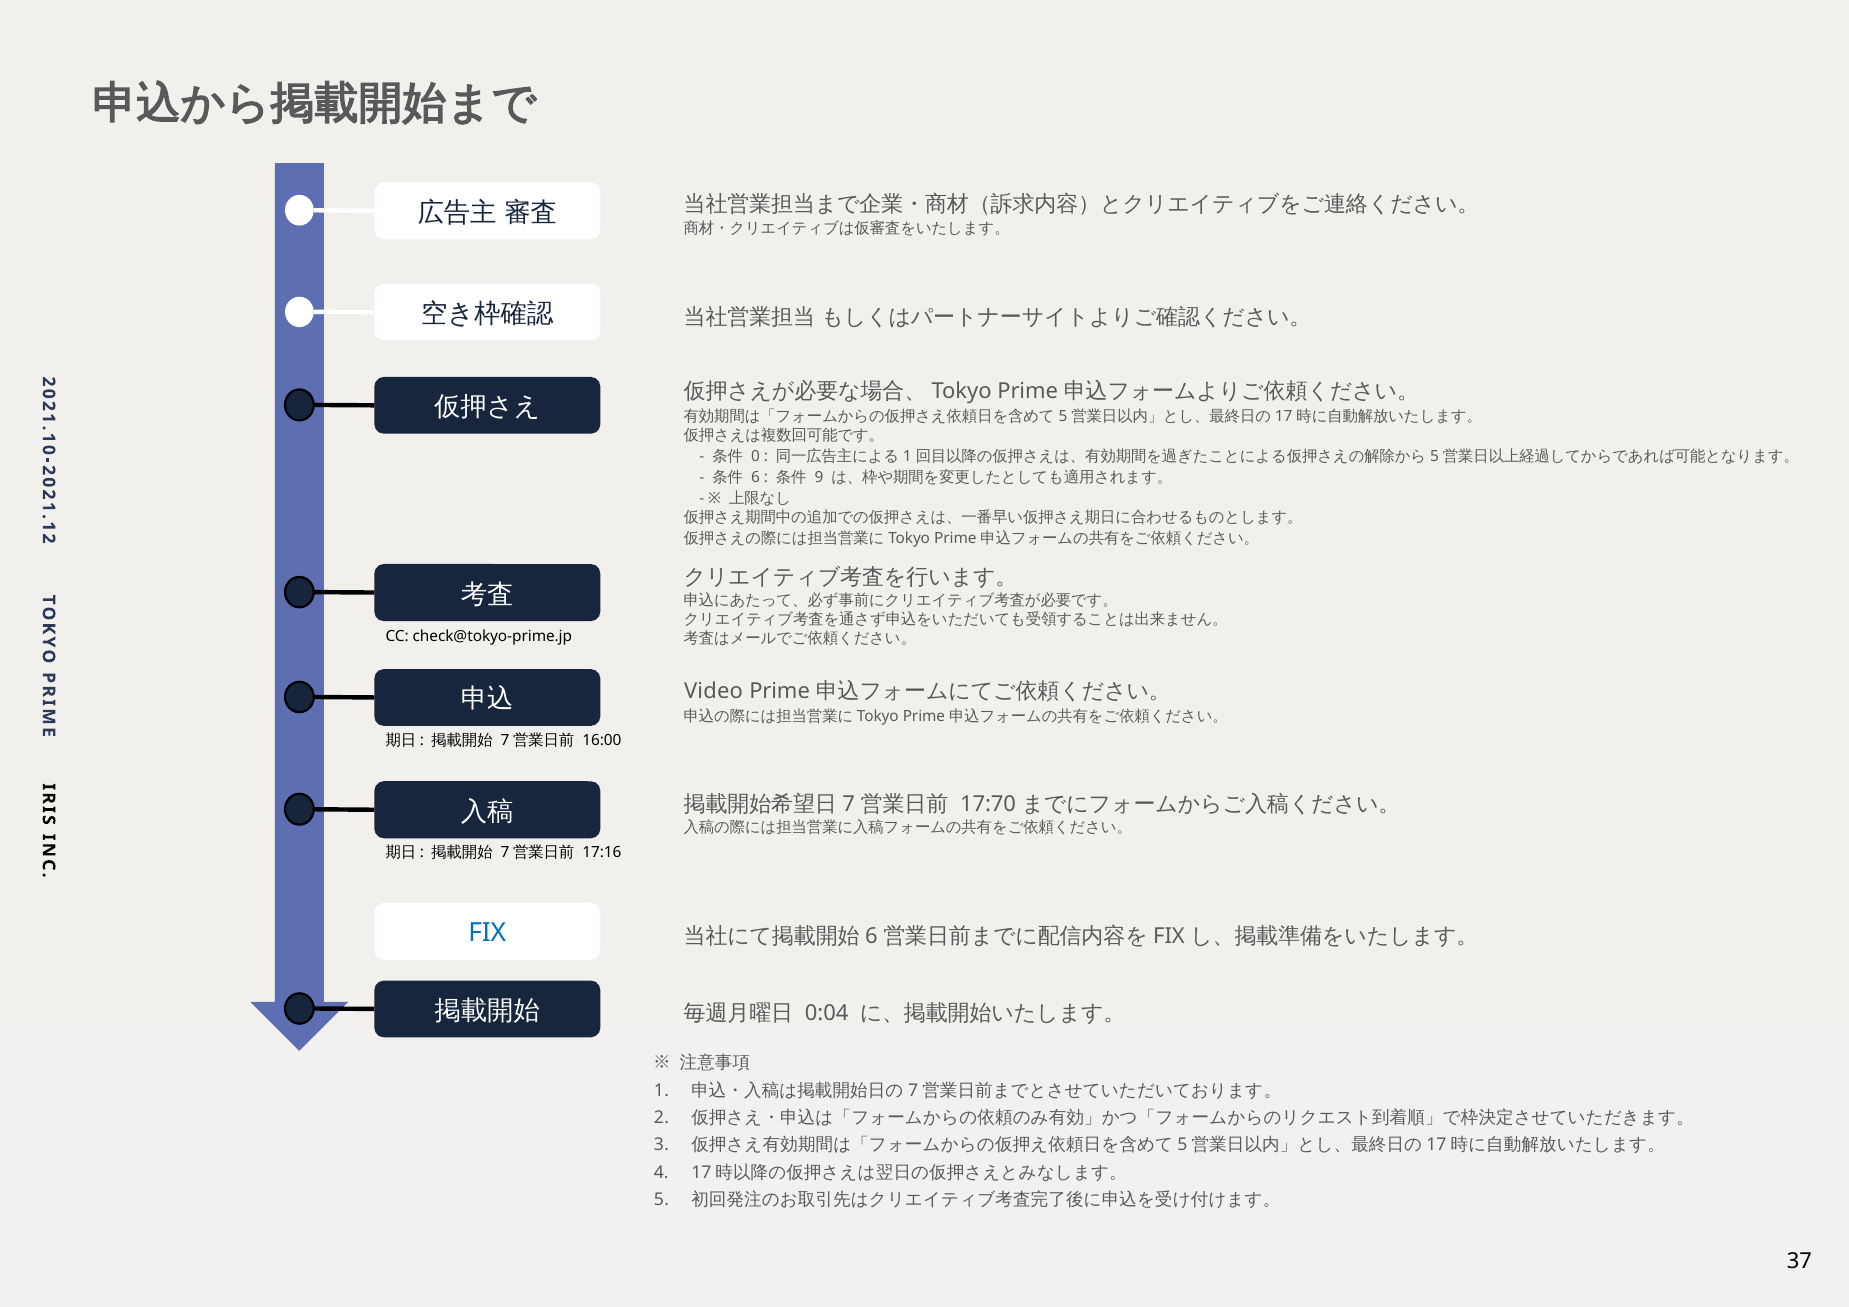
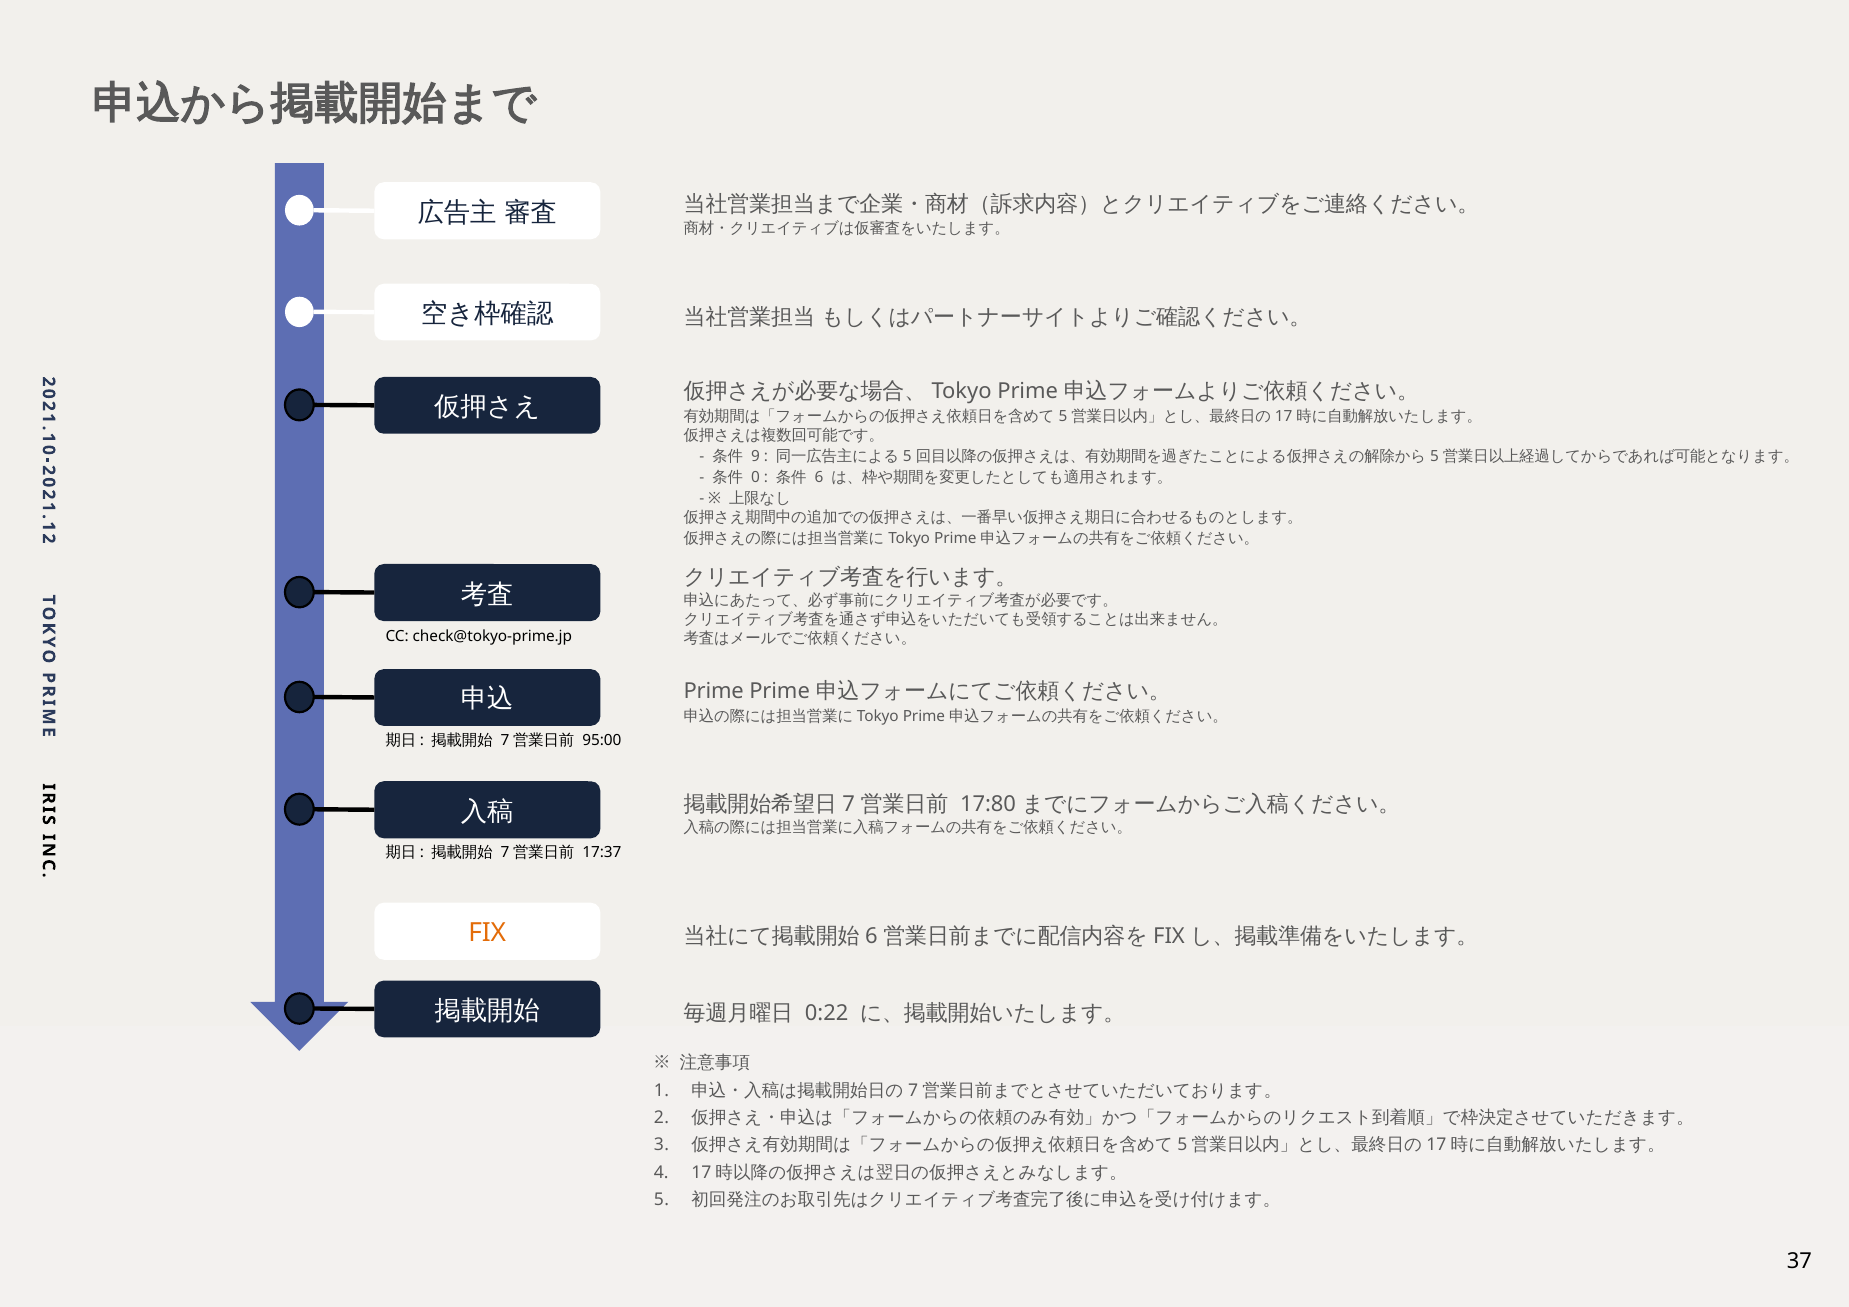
0: 0 -> 9 (756, 457)
1: 1 -> 5 (907, 457)
6: 6 -> 0 (756, 477)
9: 9 -> 6 (819, 477)
Video: Video -> Prime (714, 692)
16:00: 16:00 -> 95:00 (602, 741)
17:70: 17:70 -> 17:80 (988, 804)
17:16: 17:16 -> 17:37 (602, 853)
FIX colour: blue -> orange (487, 933)
0:04: 0:04 -> 0:22 (827, 1013)
